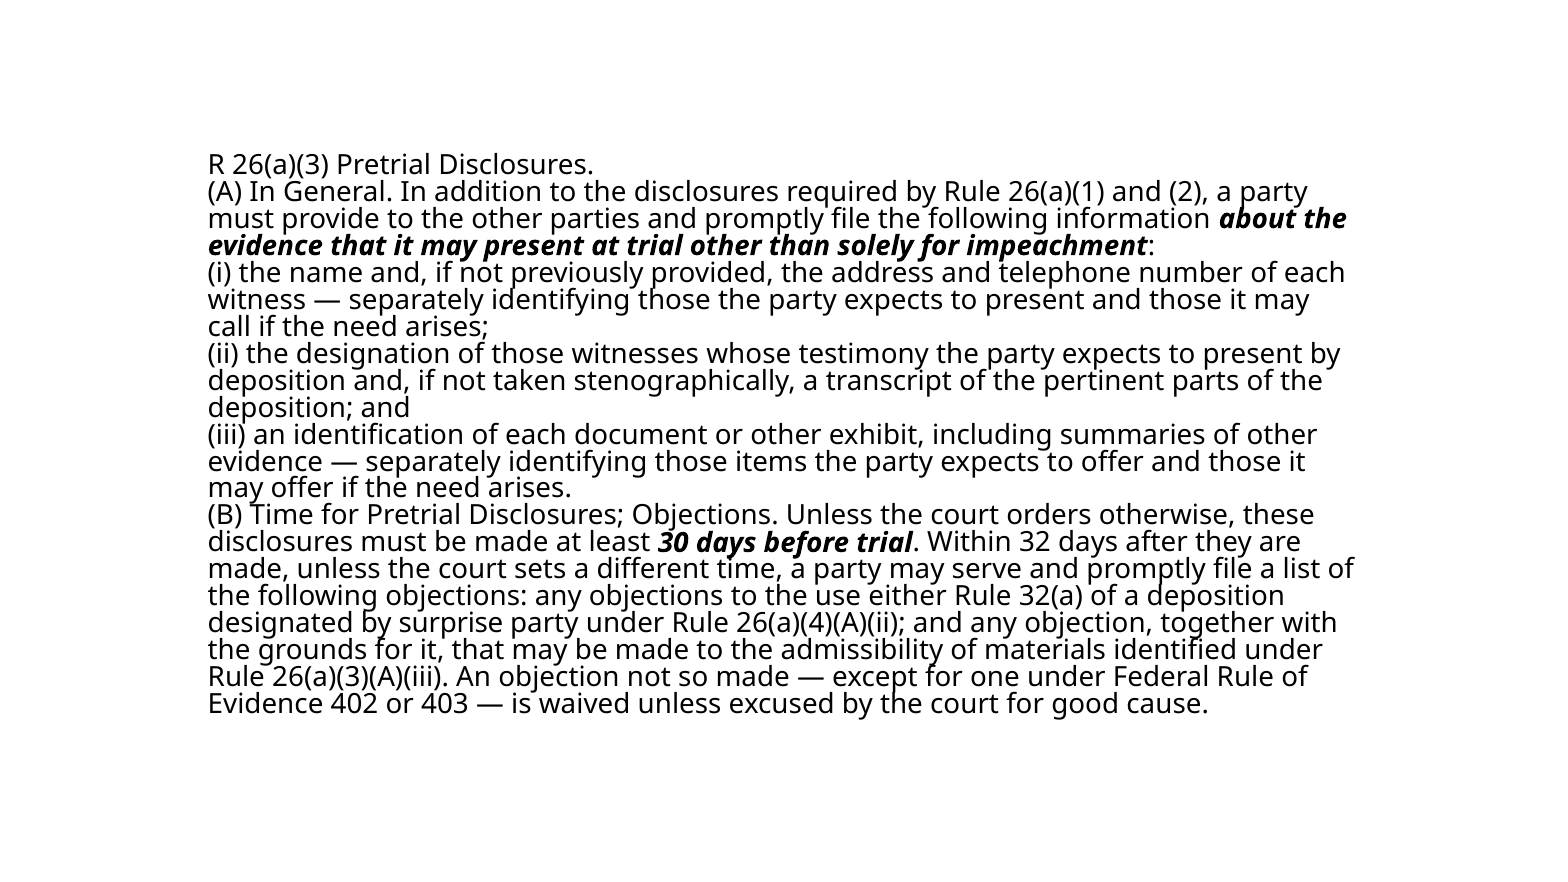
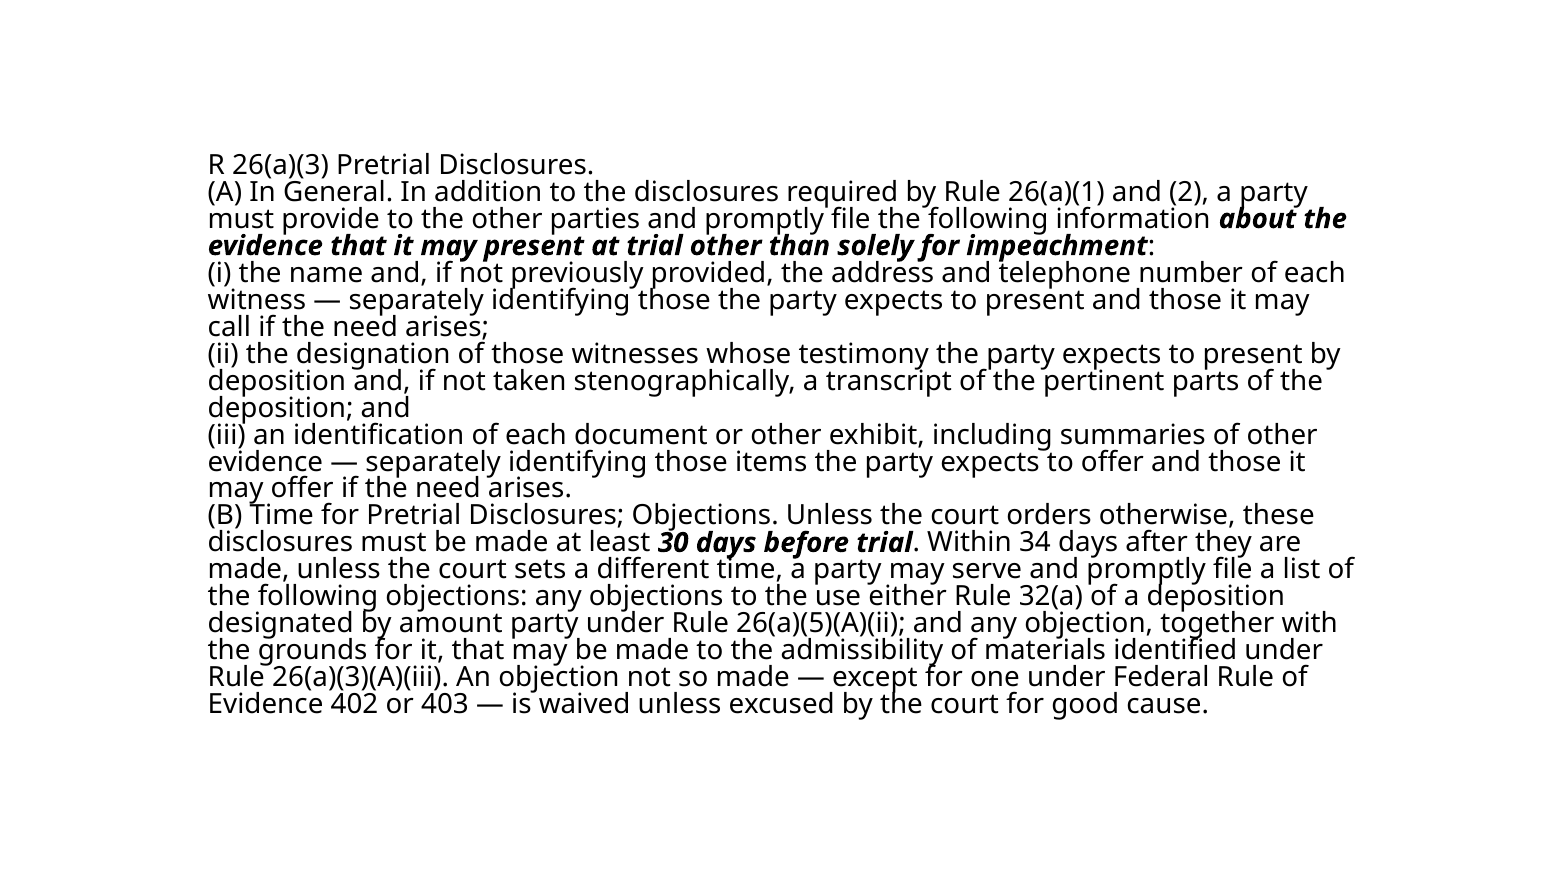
32: 32 -> 34 (1035, 543)
surprise: surprise -> amount (451, 624)
26(a)(4)(A)(ii: 26(a)(4)(A)(ii -> 26(a)(5)(A)(ii (821, 624)
